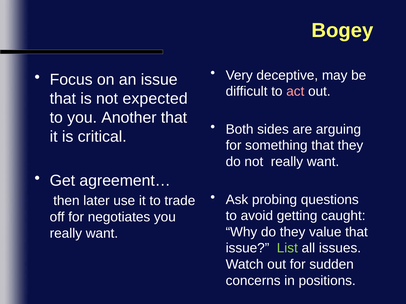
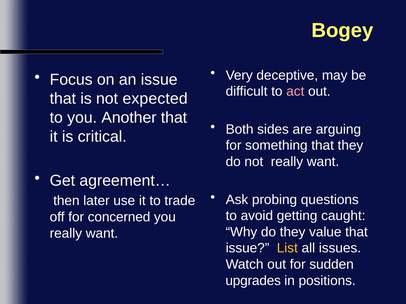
negotiates: negotiates -> concerned (119, 217)
List colour: light green -> yellow (287, 249)
concerns: concerns -> upgrades (253, 281)
